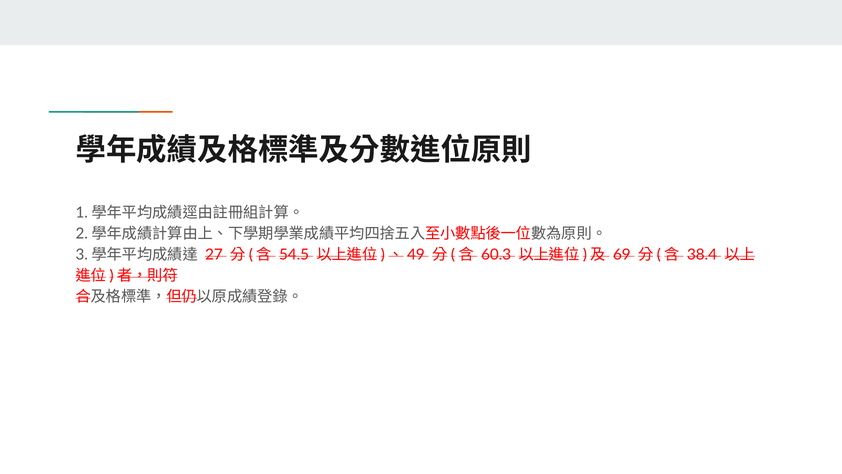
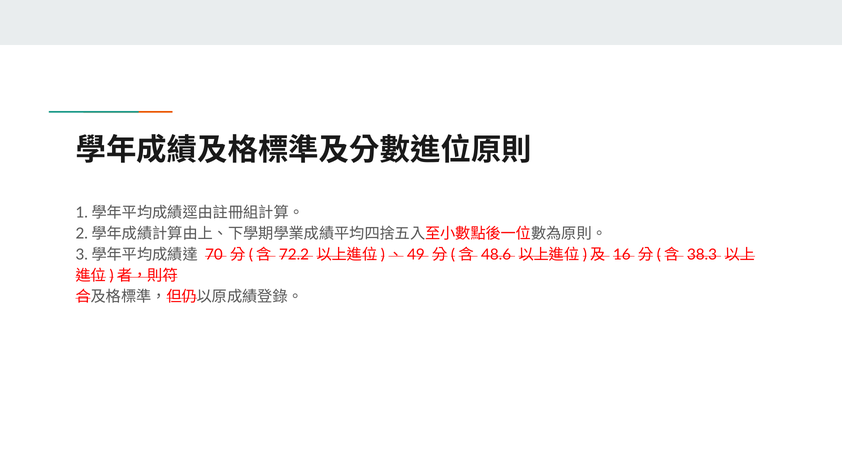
27: 27 -> 70 (214, 255)
54.5: 54.5 -> 72.2 (294, 255)
60.3: 60.3 -> 48.6 (496, 255)
69: 69 -> 16 (622, 255)
38.4: 38.4 -> 38.3 (702, 255)
